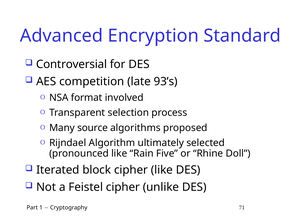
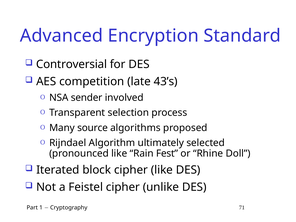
93’s: 93’s -> 43’s (166, 82)
format: format -> sender (87, 98)
Five: Five -> Fest (167, 153)
